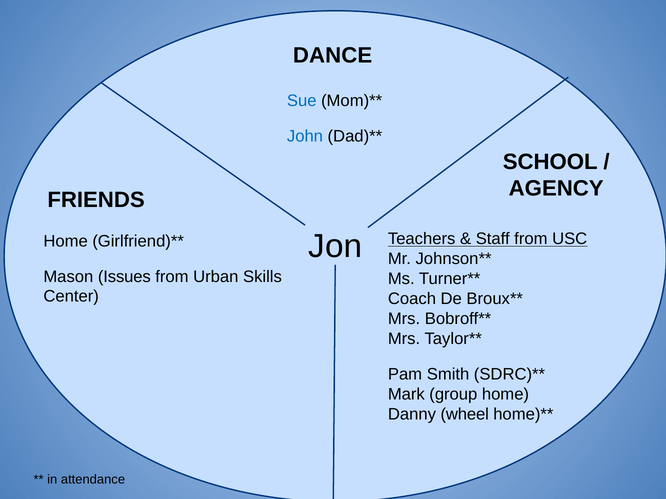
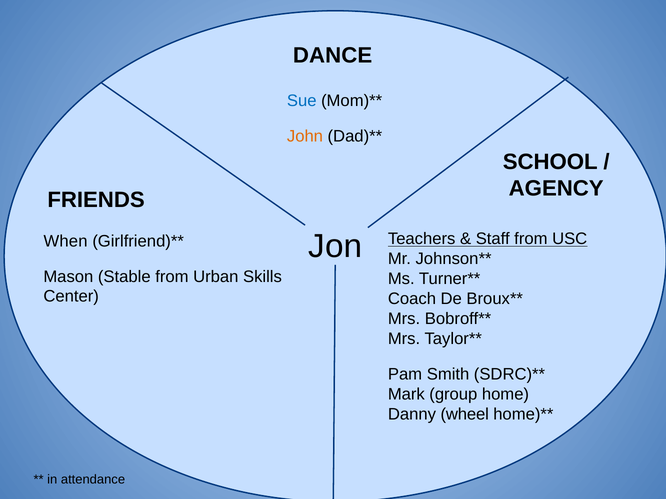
John colour: blue -> orange (305, 136)
Home: Home -> When (66, 241)
Issues: Issues -> Stable (124, 277)
